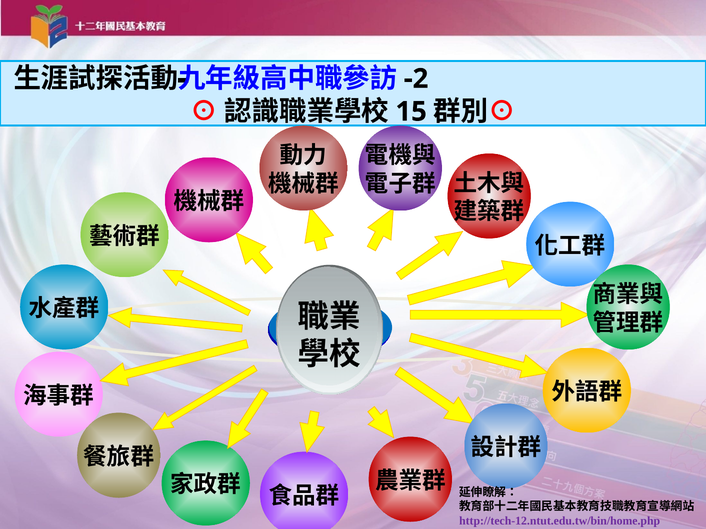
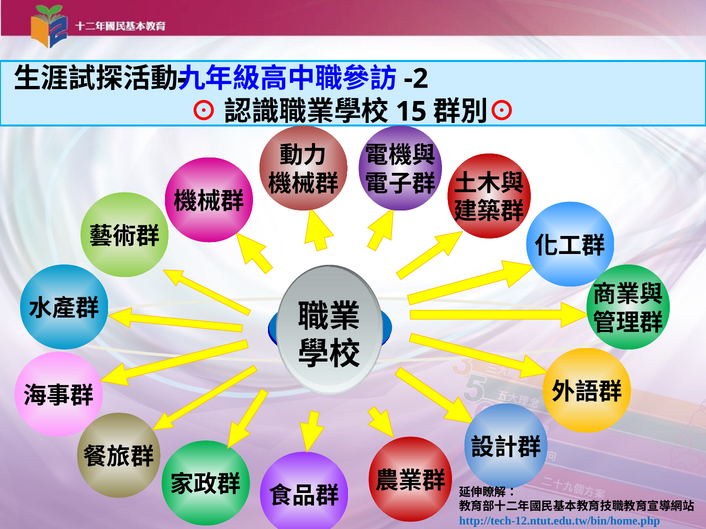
http://tech-12.ntut.edu.tw/bin/home.php colour: purple -> blue (560, 521)
